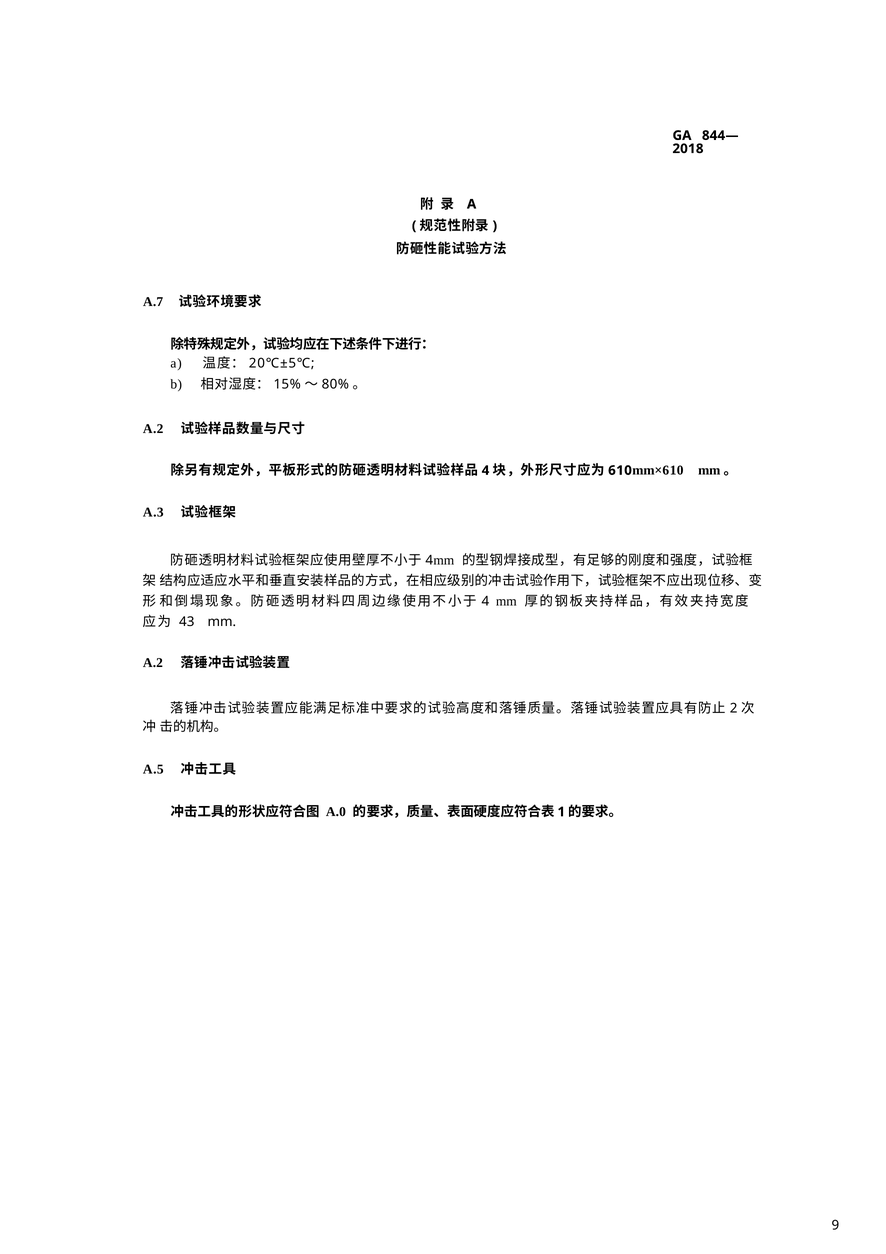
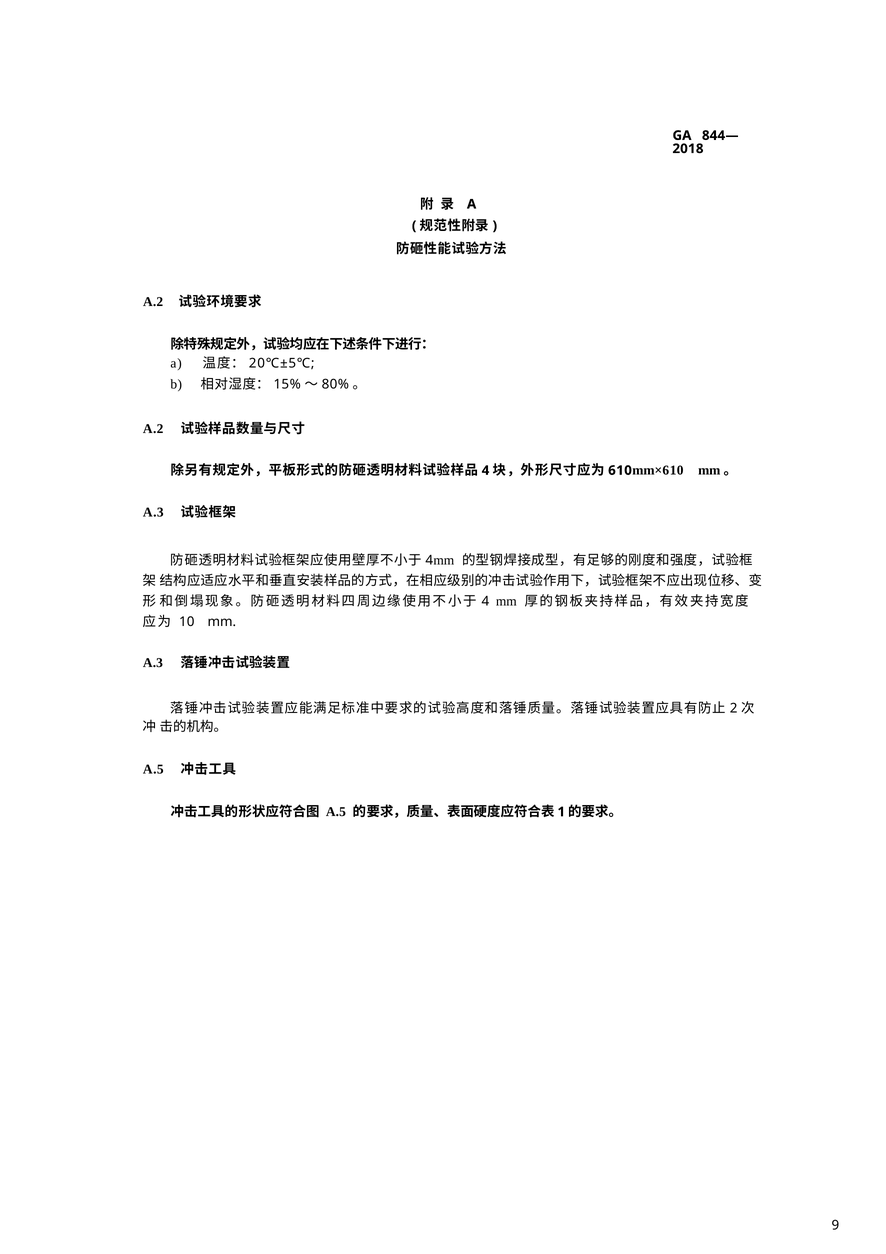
A.7: A.7 -> A.2 (153, 302)
43: 43 -> 10 (187, 622)
A.2: A.2 -> A.3 (153, 663)
A.0: A.0 -> A.5 (336, 812)
